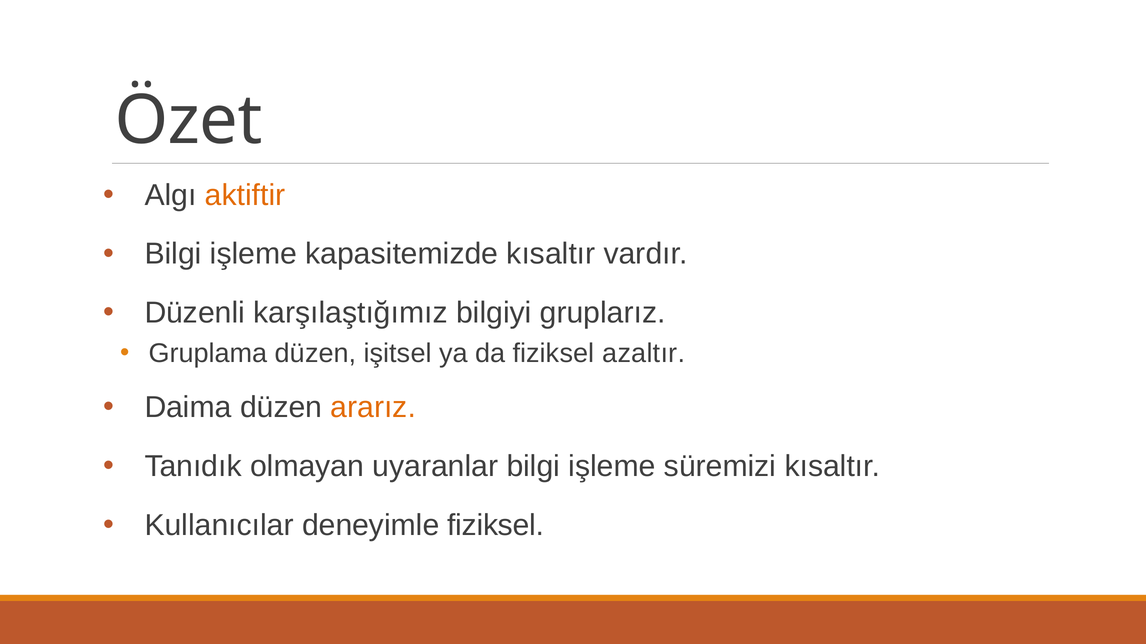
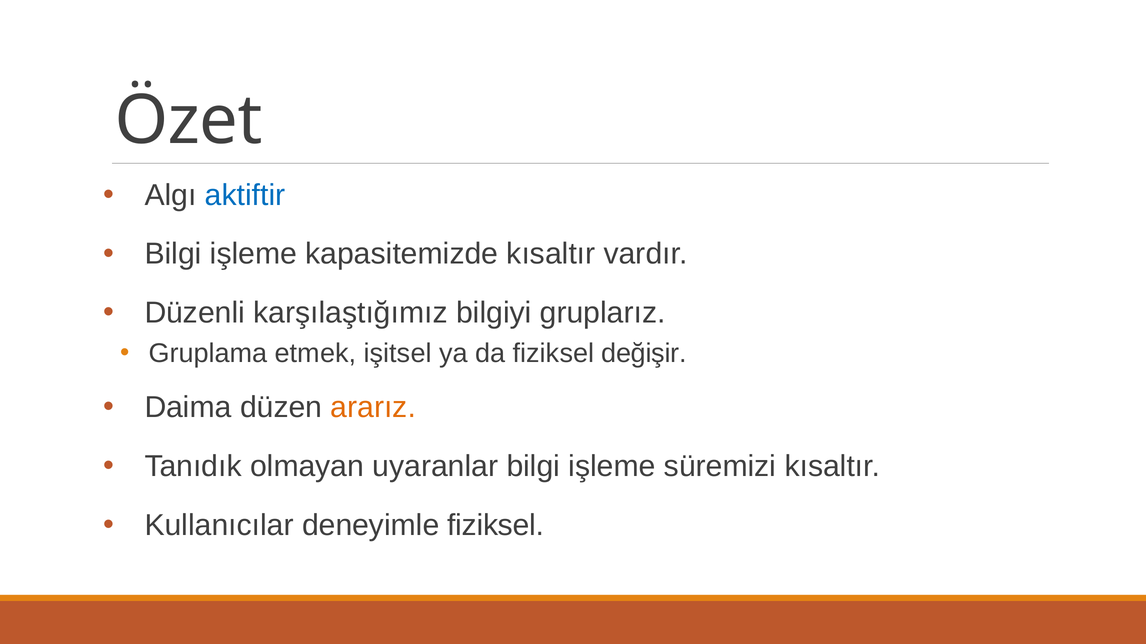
aktiftir colour: orange -> blue (245, 195)
Gruplama düzen: düzen -> etmek (316, 354)
azaltır: azaltır -> değişir (644, 354)
